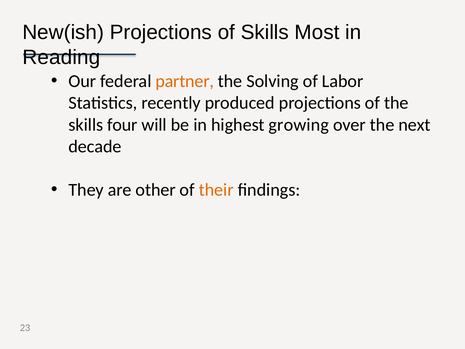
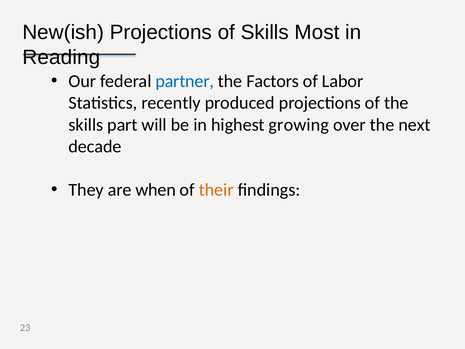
partner colour: orange -> blue (185, 81)
Solving: Solving -> Factors (273, 81)
four: four -> part (122, 125)
other: other -> when (156, 190)
